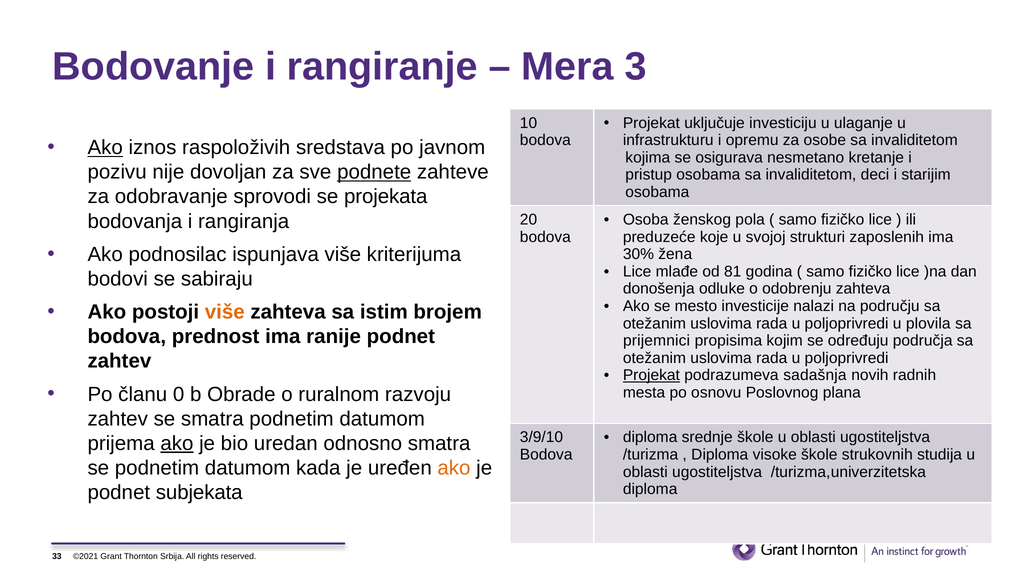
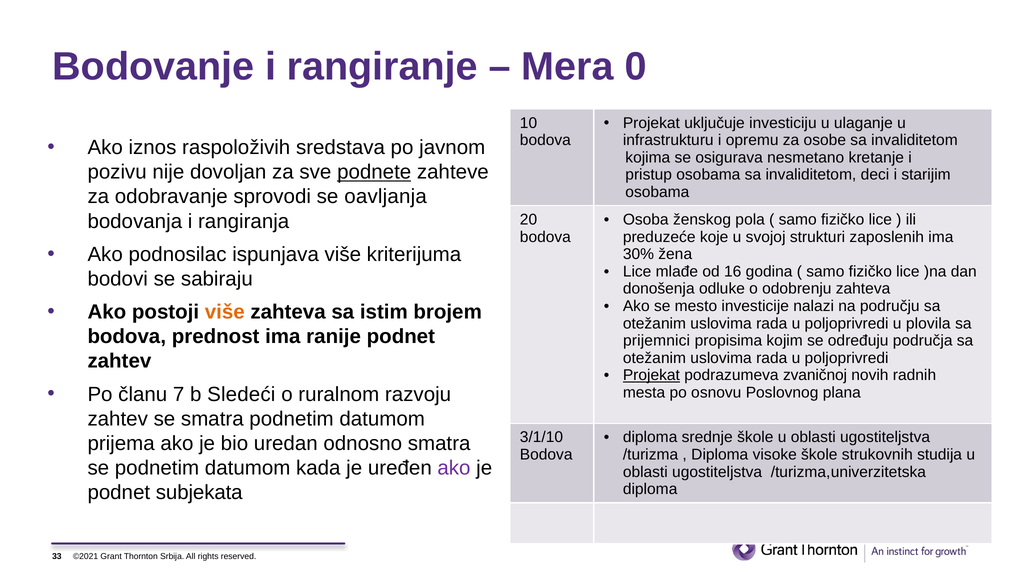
3: 3 -> 0 (636, 67)
Ako underline: present -> none (105, 148)
projekata: projekata -> oavljanja (386, 197)
81: 81 -> 16 (733, 272)
sadašnja: sadašnja -> zvaničnoj (815, 375)
0: 0 -> 7 (179, 394)
Obrade: Obrade -> Sledeći (241, 394)
3/9/10: 3/9/10 -> 3/1/10 (541, 437)
ako underline: present -> none (177, 443)
ako colour: orange -> purple (454, 468)
